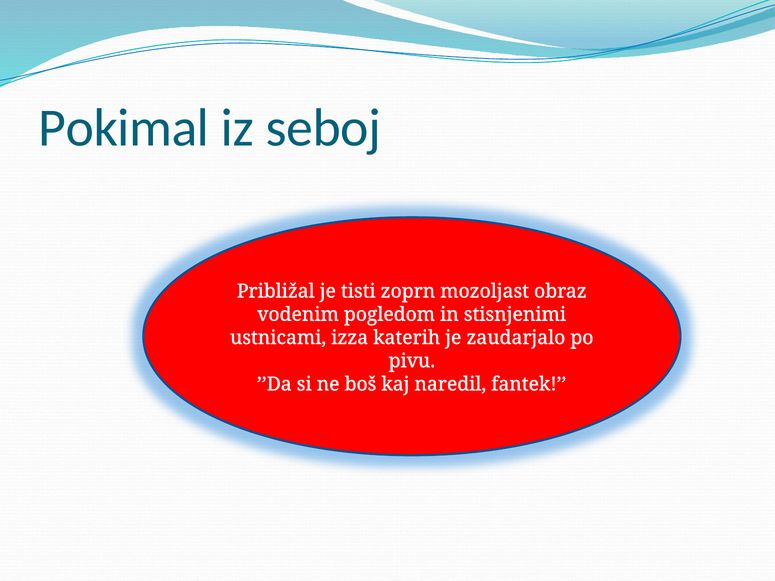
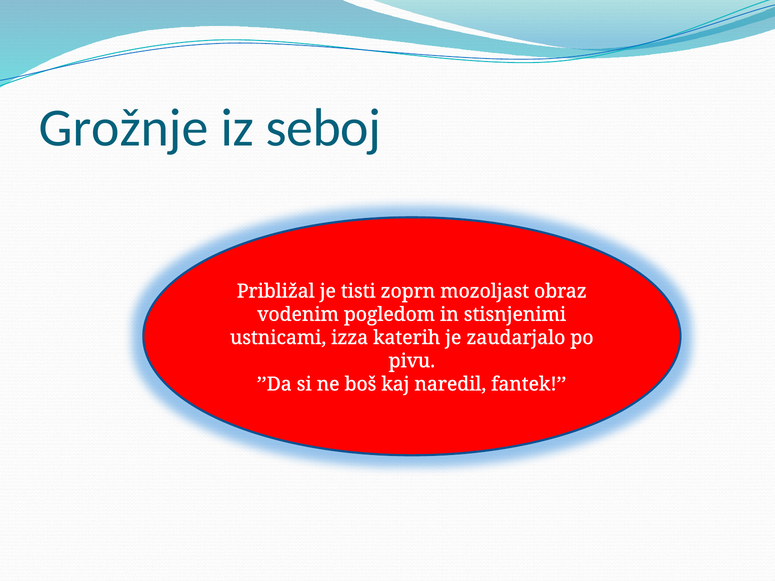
Pokimal: Pokimal -> Grožnje (124, 128)
